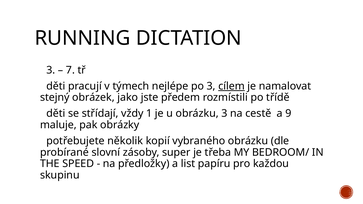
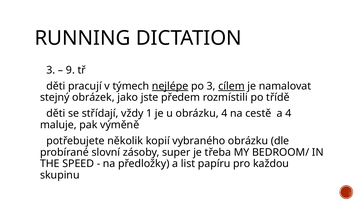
7: 7 -> 9 (70, 70)
nejlépe underline: none -> present (170, 86)
obrázku 3: 3 -> 4 (224, 114)
a 9: 9 -> 4 (288, 114)
obrázky: obrázky -> výměně (120, 125)
